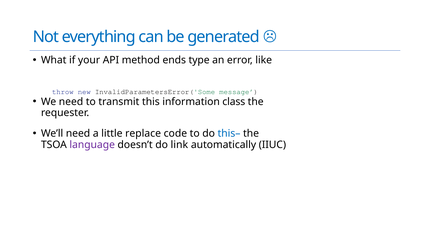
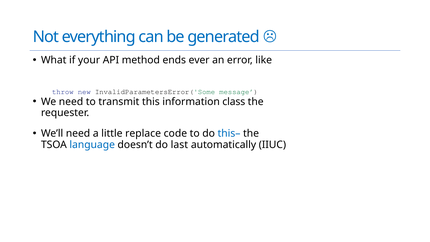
type: type -> ever (199, 60)
language colour: purple -> blue (92, 145)
link: link -> last (179, 145)
